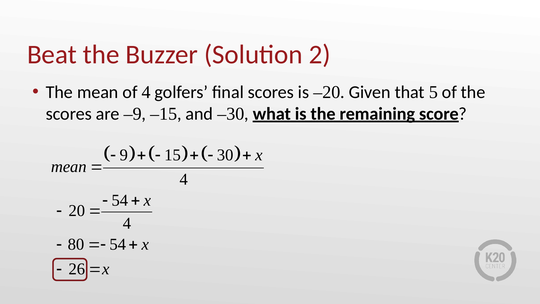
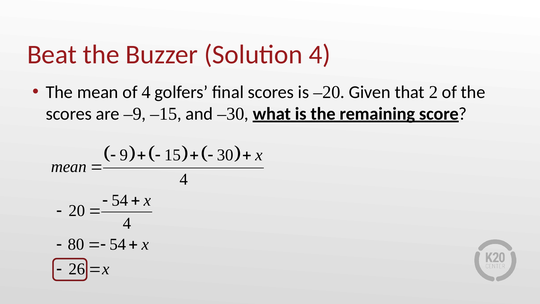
Solution 2: 2 -> 4 (320, 54)
5: 5 -> 2 (433, 92)
